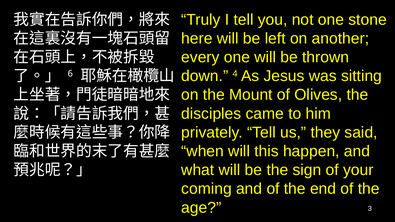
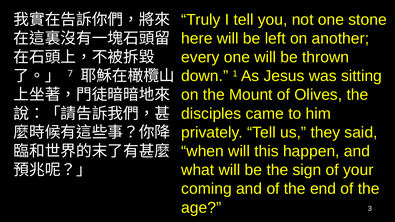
4: 4 -> 1 (235, 74)
6: 6 -> 7 (70, 74)
